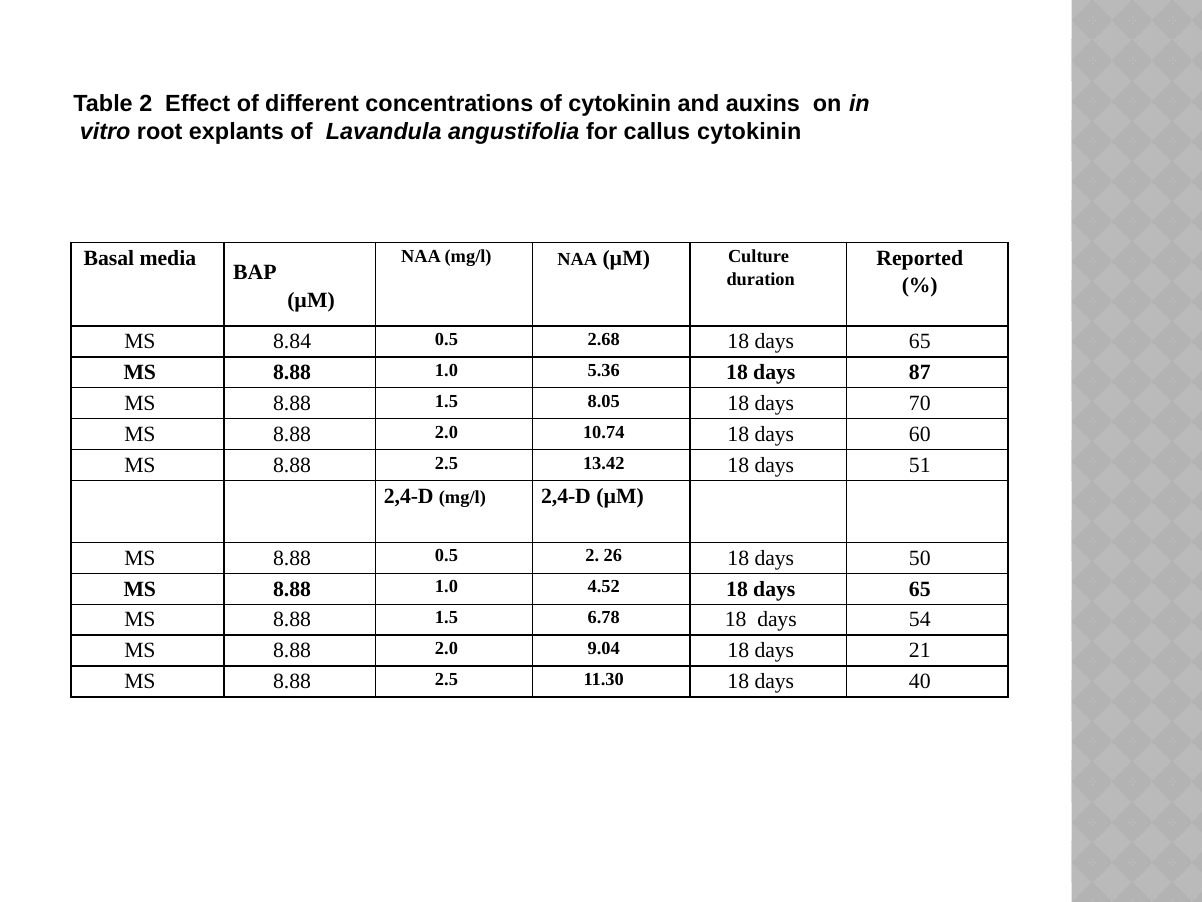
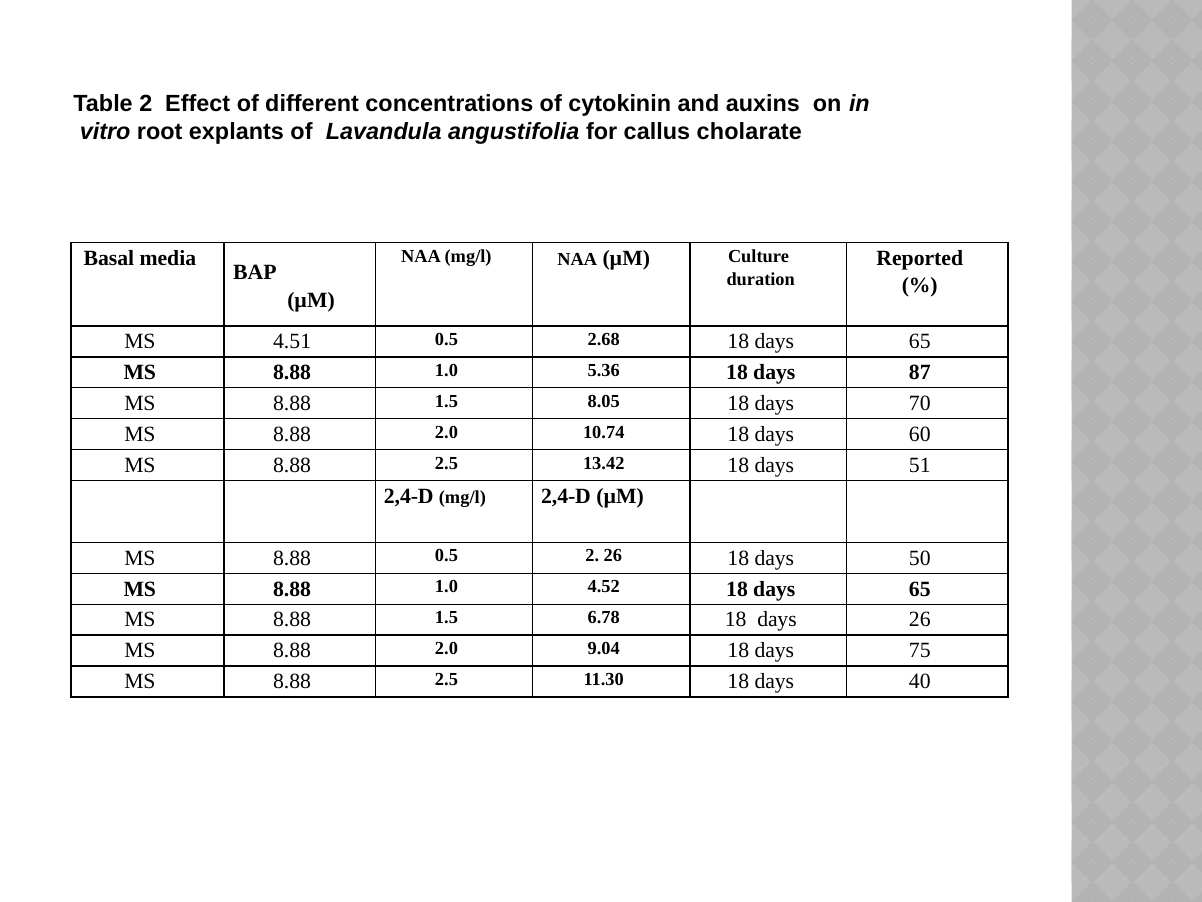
callus cytokinin: cytokinin -> cholarate (749, 132)
8.84: 8.84 -> 4.51 (292, 341)
days 54: 54 -> 26 (920, 619)
21: 21 -> 75 (920, 650)
